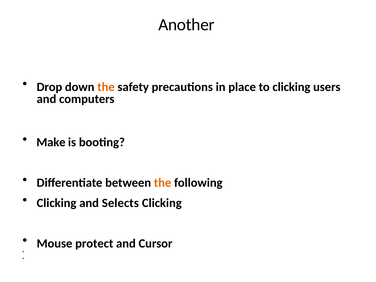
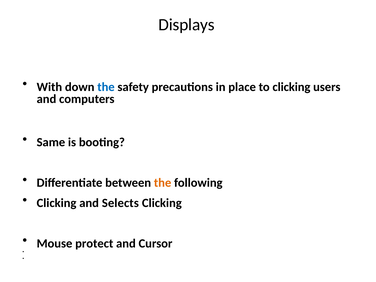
Another: Another -> Displays (186, 25)
Drop: Drop -> With (49, 87)
the colour: orange -> blue (106, 87)
Make: Make -> Same (51, 142)
